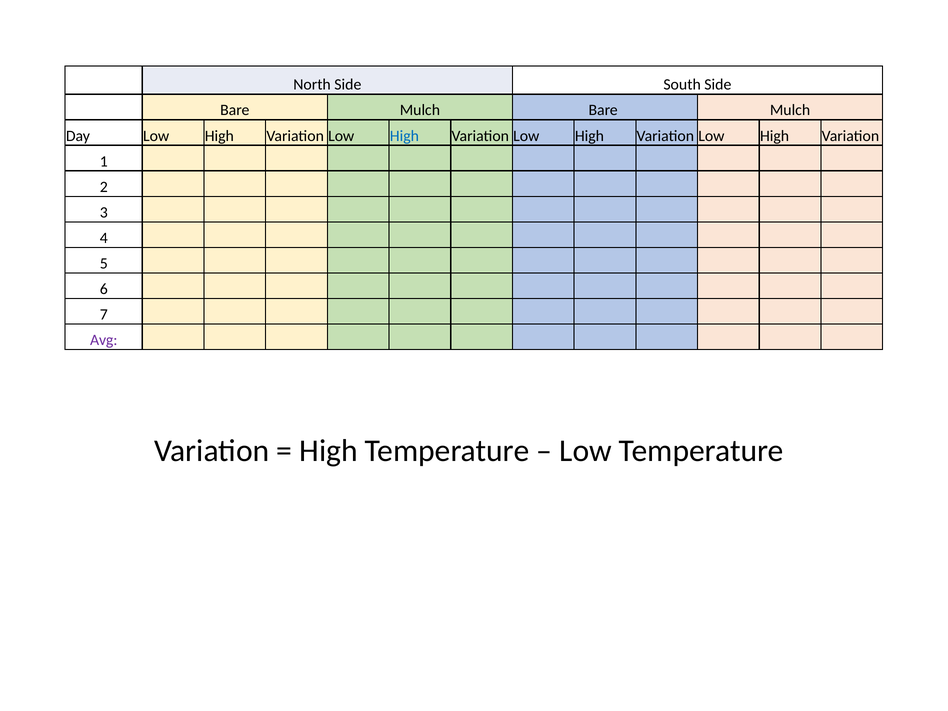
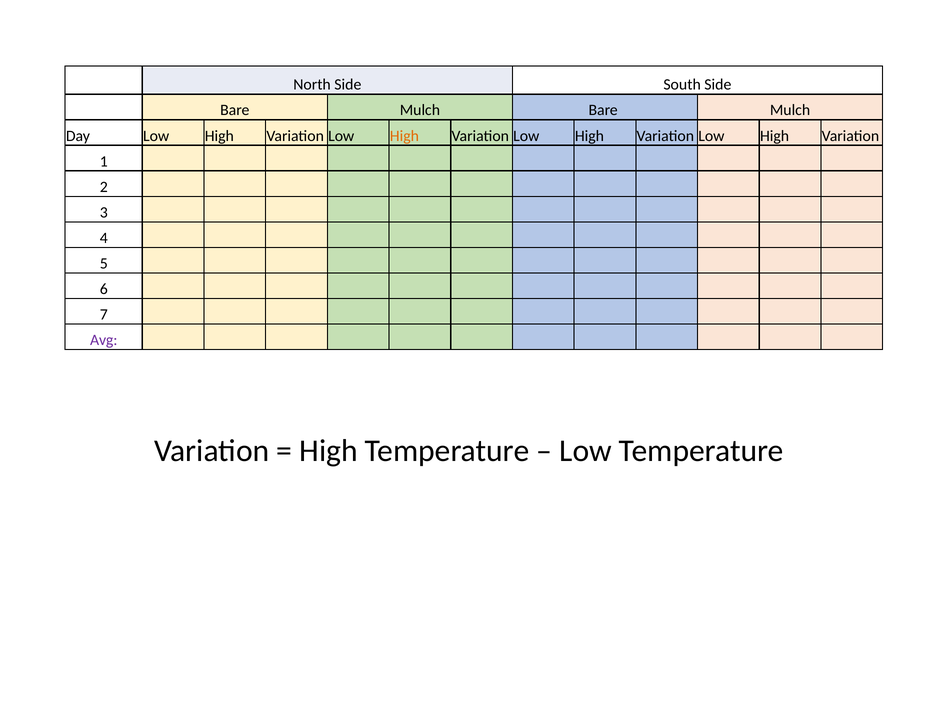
High colour: blue -> orange (404, 136)
